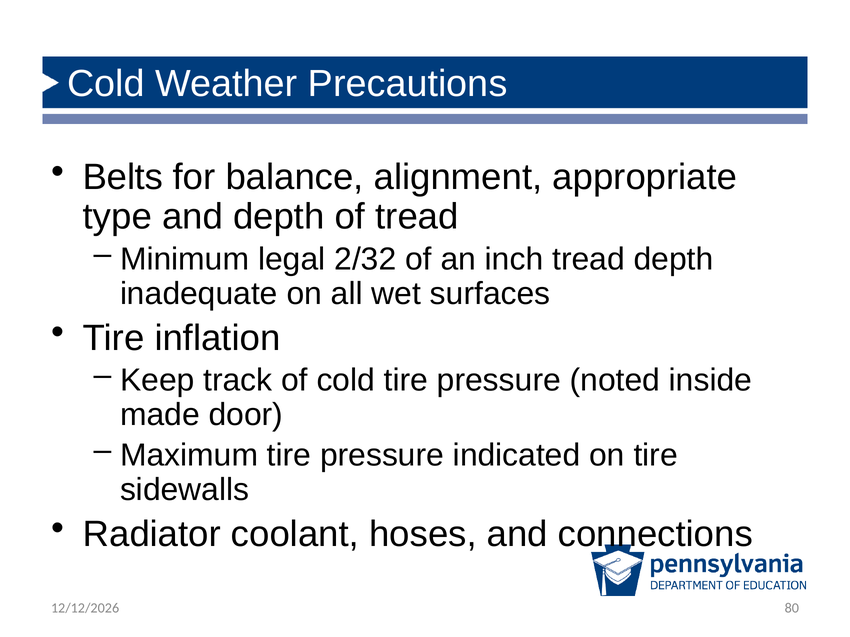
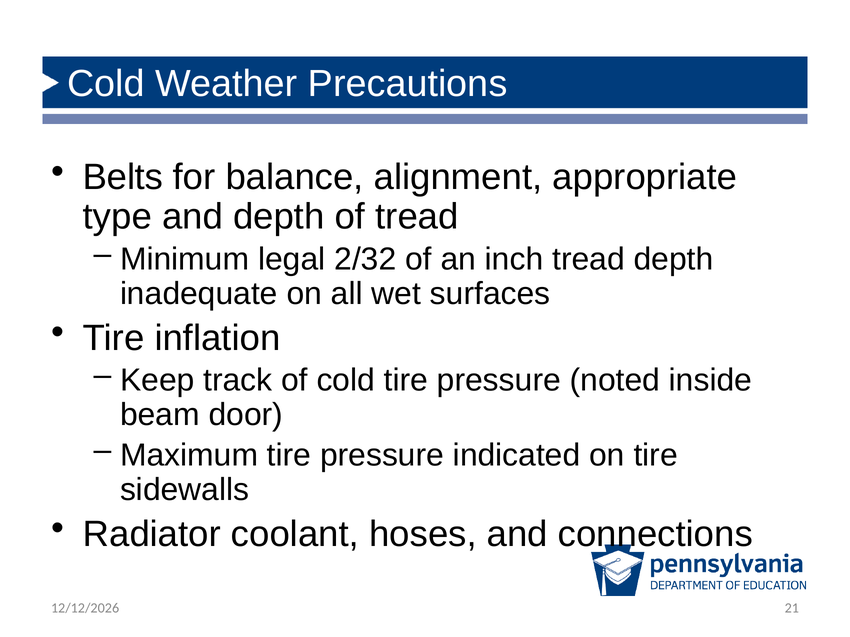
made: made -> beam (160, 415)
80: 80 -> 21 (792, 609)
